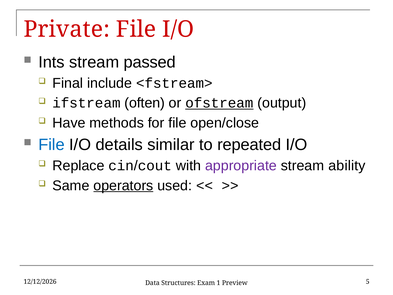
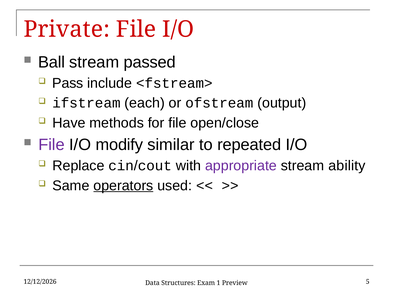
Ints: Ints -> Ball (52, 62)
Final: Final -> Pass (68, 83)
often: often -> each (145, 103)
ofstream underline: present -> none (219, 103)
File colour: blue -> purple (51, 145)
details: details -> modify (119, 145)
